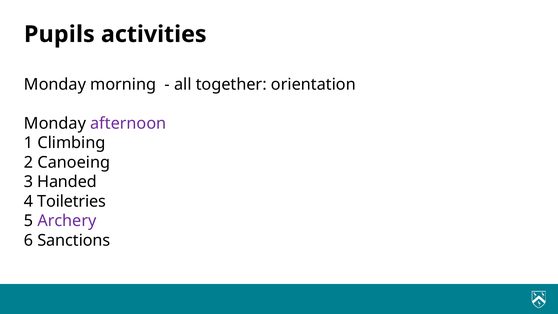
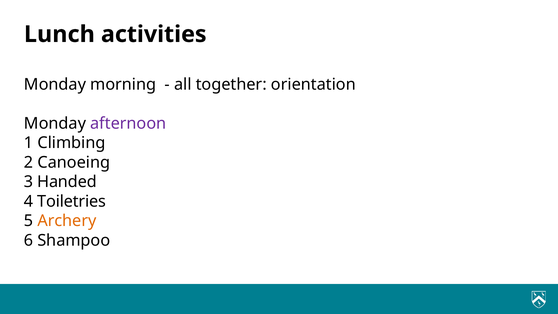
Pupils: Pupils -> Lunch (59, 34)
Archery colour: purple -> orange (67, 221)
Sanctions: Sanctions -> Shampoo (74, 240)
